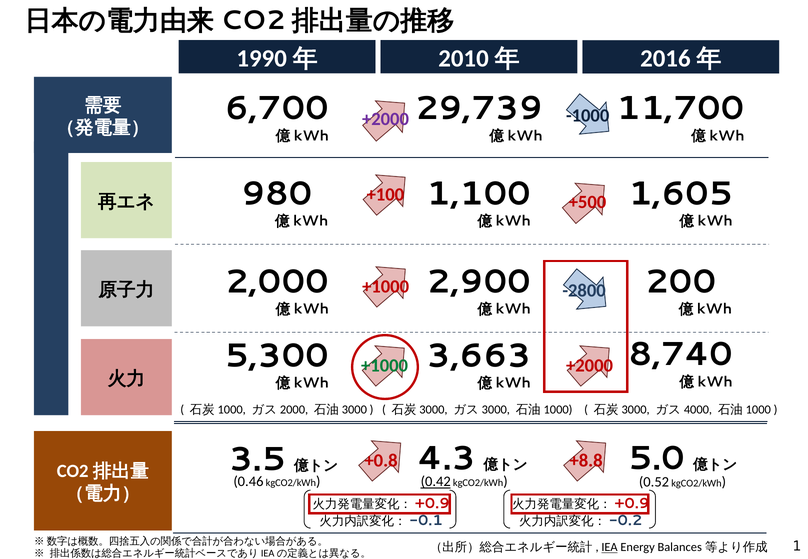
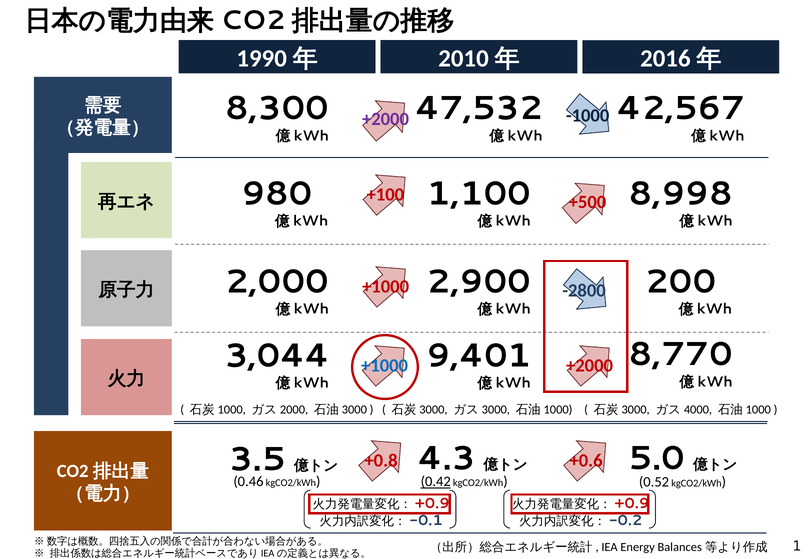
6,700: 6,700 -> 8,300 (277, 109)
29,739: 29,739 -> 47,532 (479, 109)
11,700: 11,700 -> 42,567 (681, 109)
1,605: 1,605 -> 8,998 (681, 194)
8,740: 8,740 -> 8,770 (681, 355)
5,300: 5,300 -> 3,044 (277, 356)
3,663: 3,663 -> 9,401 (479, 356)
+1000 colour: green -> blue (385, 366)
+8.8: +8.8 -> +0.6 (586, 461)
IEA underline: present -> none (610, 548)
